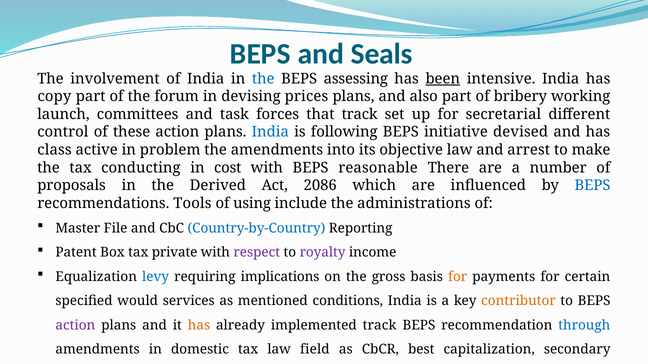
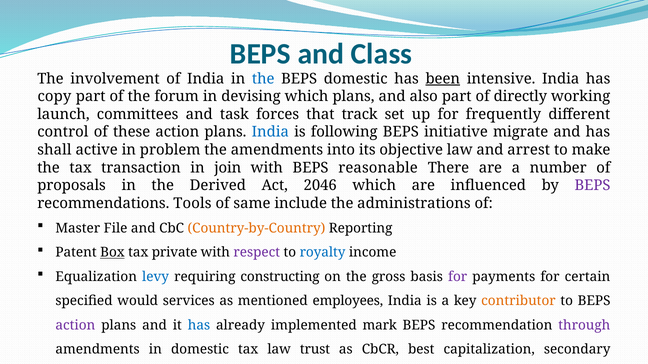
Seals: Seals -> Class (381, 54)
BEPS assessing: assessing -> domestic (356, 79)
devising prices: prices -> which (307, 97)
bribery: bribery -> directly (520, 97)
secretarial: secretarial -> frequently (503, 114)
devised: devised -> migrate (521, 132)
class: class -> shall (54, 150)
conducting: conducting -> transaction (141, 168)
cost: cost -> join (228, 168)
2086: 2086 -> 2046 (320, 186)
BEPS colour: blue -> purple (593, 186)
using: using -> same (252, 203)
Country-by-Country colour: blue -> orange (256, 228)
Box underline: none -> present (112, 253)
royalty colour: purple -> blue (323, 253)
implications: implications -> constructing (280, 277)
for colour: orange -> purple (458, 277)
conditions: conditions -> employees (348, 301)
has colour: orange -> blue (199, 326)
implemented track: track -> mark (380, 326)
through colour: blue -> purple (584, 326)
field: field -> trust (315, 350)
